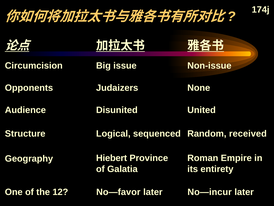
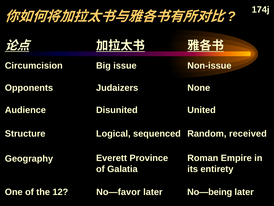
Hiebert: Hiebert -> Everett (112, 158)
No—incur: No—incur -> No—being (210, 192)
